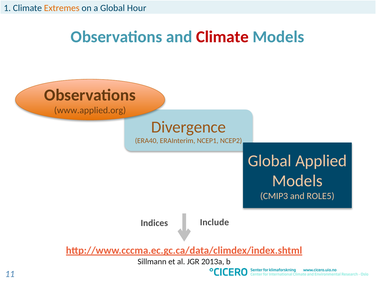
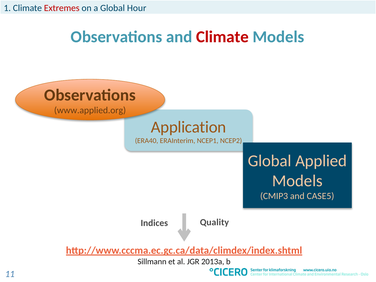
Extremes colour: orange -> red (62, 8)
Divergence: Divergence -> Application (189, 127)
ROLE5: ROLE5 -> CASE5 (321, 196)
Include: Include -> Quality (214, 222)
